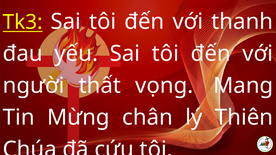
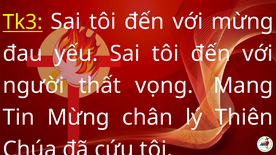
với thanh: thanh -> mừng (242, 22)
